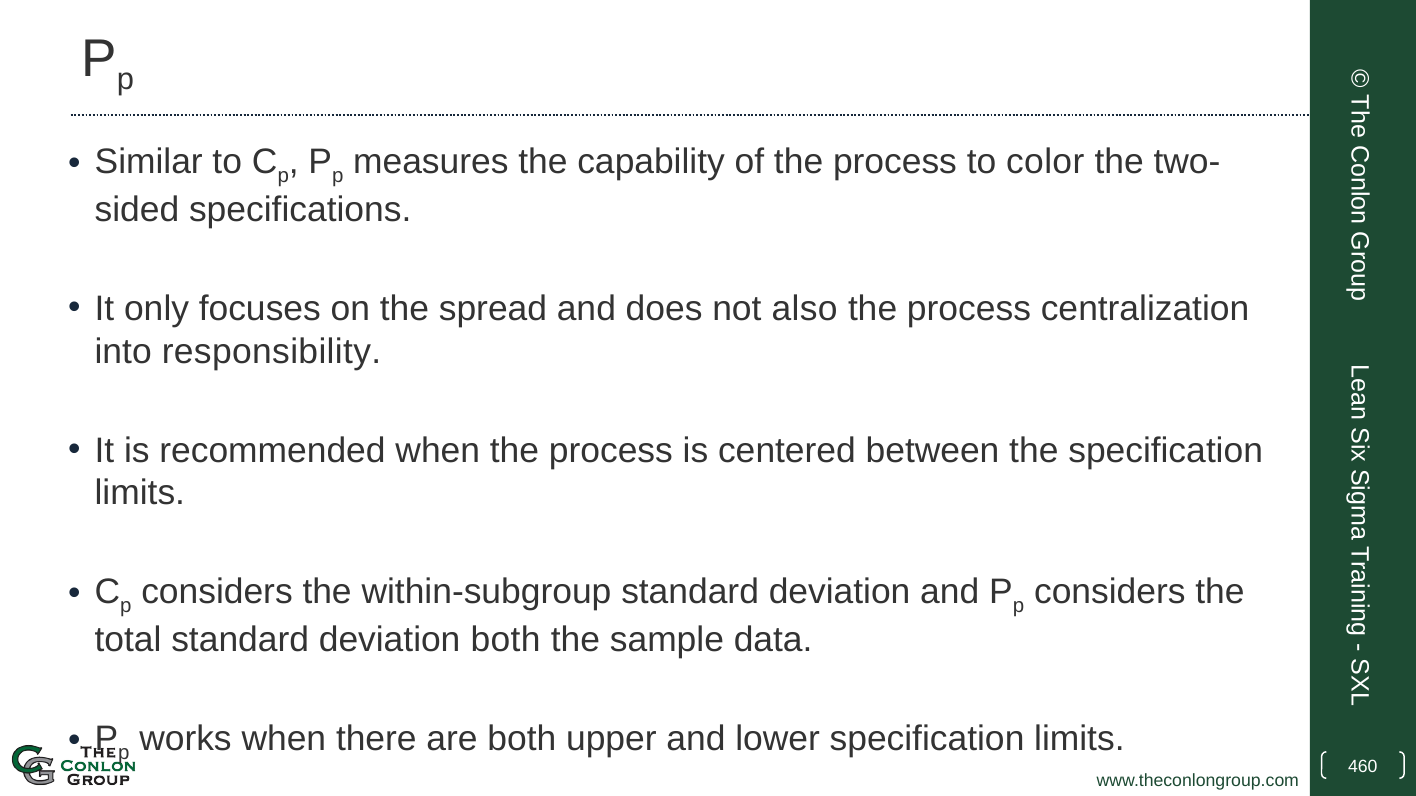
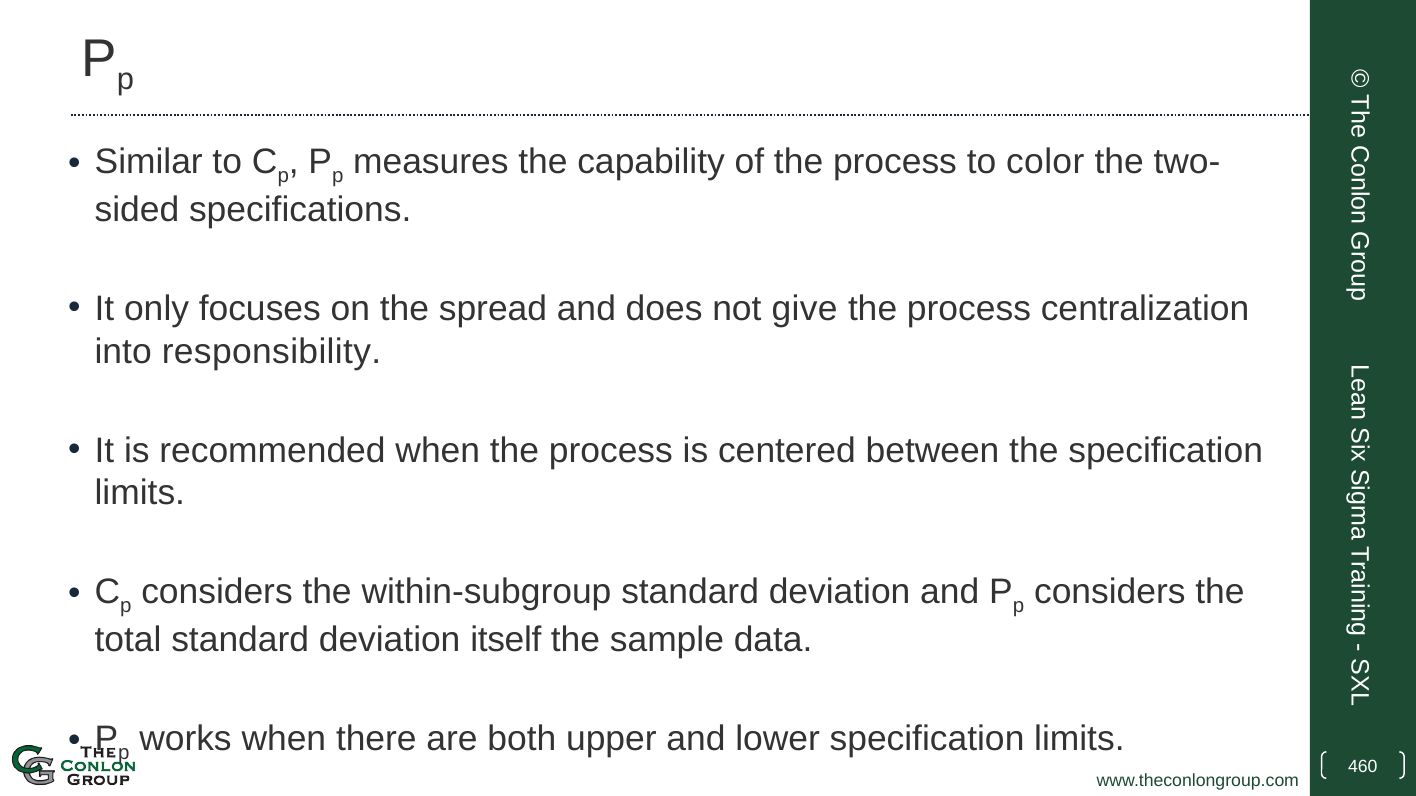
also: also -> give (805, 309)
deviation both: both -> itself (506, 641)
